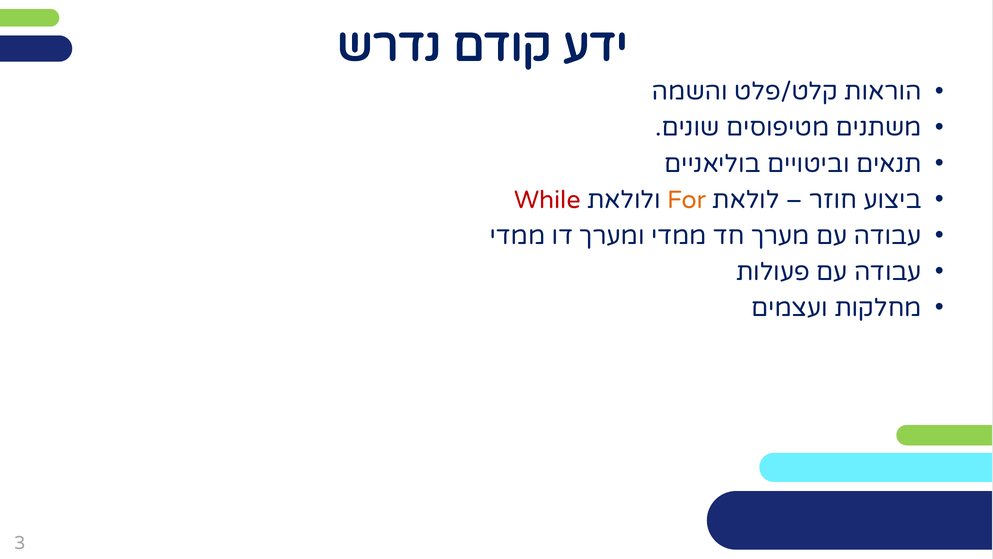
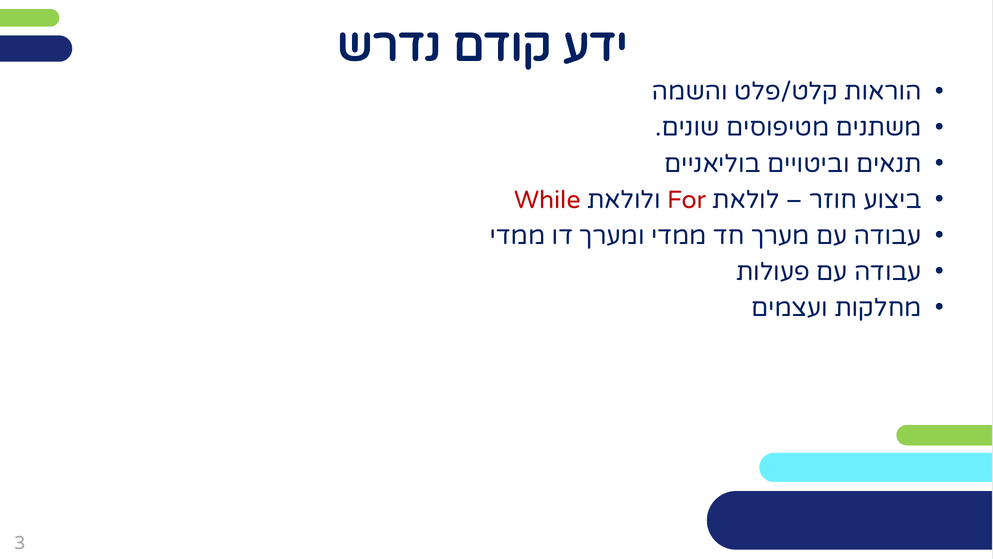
For colour: orange -> red (687, 200)
